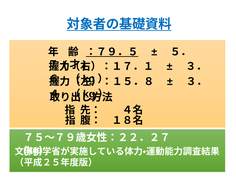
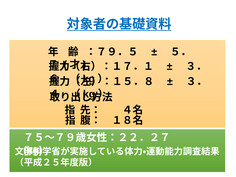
：７９．５ underline: present -> none (112, 52)
